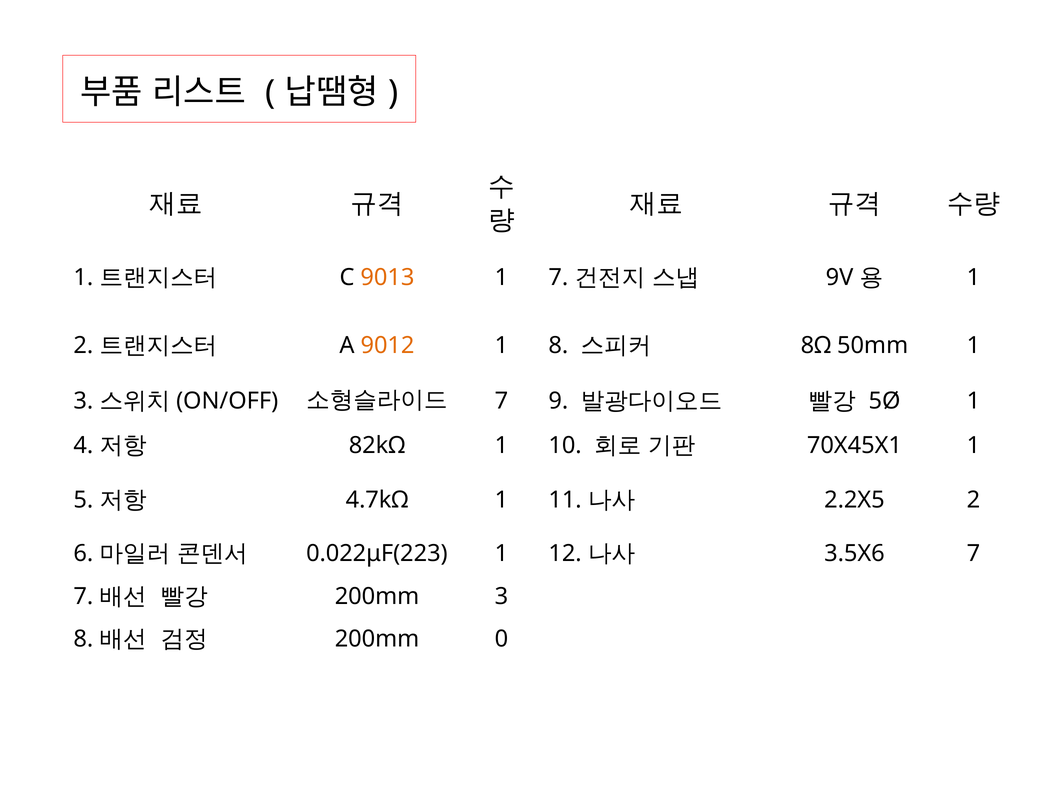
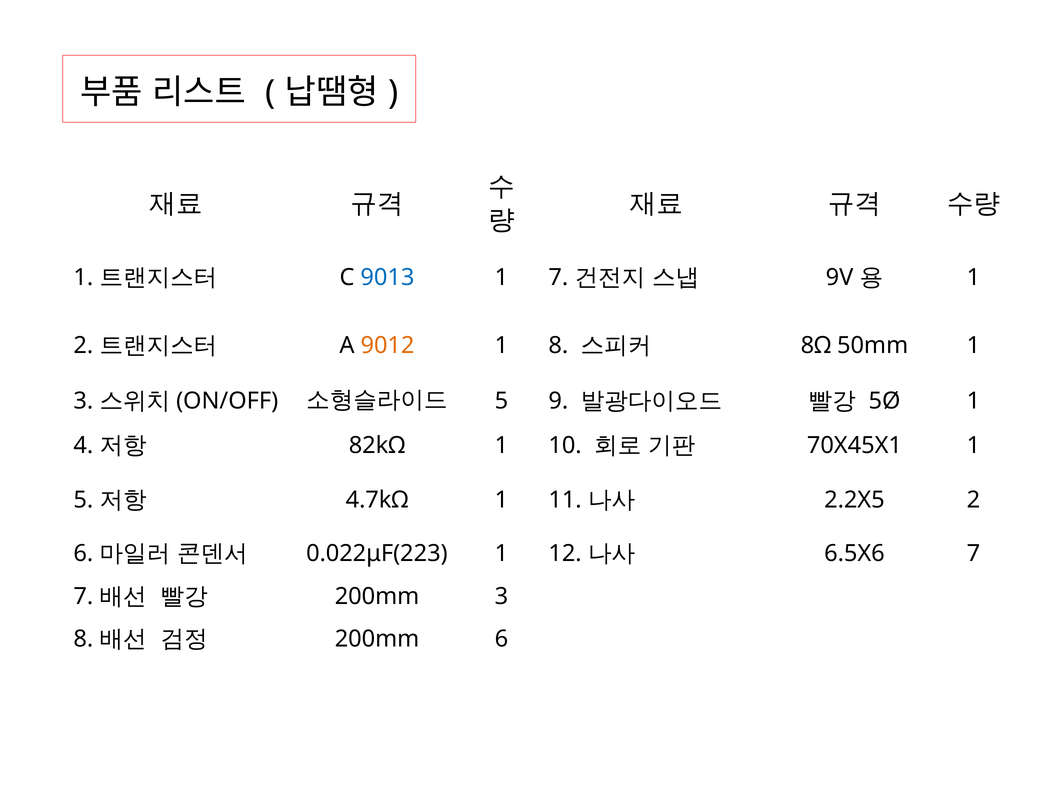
9013 colour: orange -> blue (387, 277)
7: 7 -> 5 (501, 401)
3.5X6: 3.5X6 -> 6.5X6 (854, 553)
200mm 0: 0 -> 6 (501, 639)
